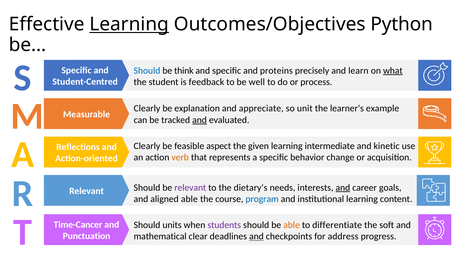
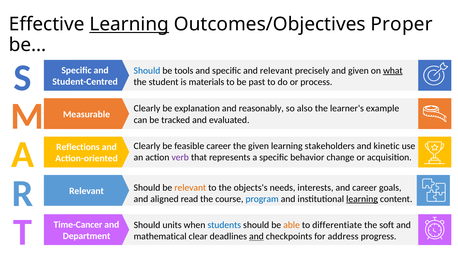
Python: Python -> Proper (402, 24)
think: think -> tools (184, 71)
and proteins: proteins -> relevant (276, 71)
and learn: learn -> given (358, 71)
feedback: feedback -> materials (206, 82)
well: well -> past (257, 82)
appreciate: appreciate -> reasonably (261, 109)
unit: unit -> also (305, 109)
and underline: present -> none (200, 120)
feasible aspect: aspect -> career (219, 146)
intermediate: intermediate -> stakeholders (330, 146)
verb colour: orange -> purple (180, 158)
relevant colour: purple -> orange (190, 188)
dietary's: dietary's -> objects's (251, 188)
and underline: present -> none (343, 188)
aligned able: able -> read (189, 199)
learning underline: none -> present (362, 199)
students colour: purple -> blue (224, 226)
Punctuation: Punctuation -> Department (87, 237)
